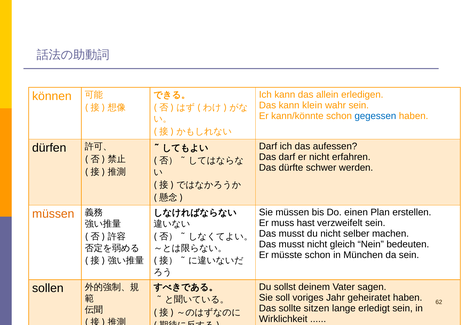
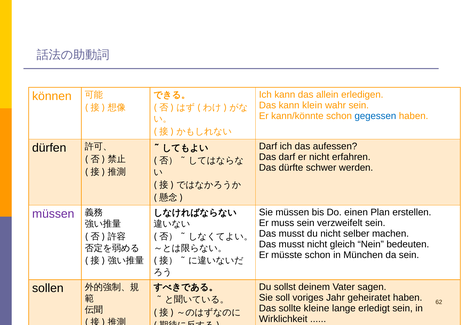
müssen colour: orange -> purple (53, 214)
muss hast: hast -> sein (306, 223)
sitzen: sitzen -> kleine (317, 309)
